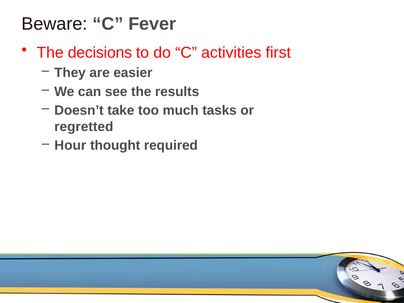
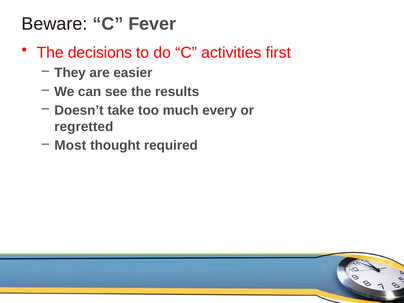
tasks: tasks -> every (220, 110)
Hour: Hour -> Most (70, 145)
